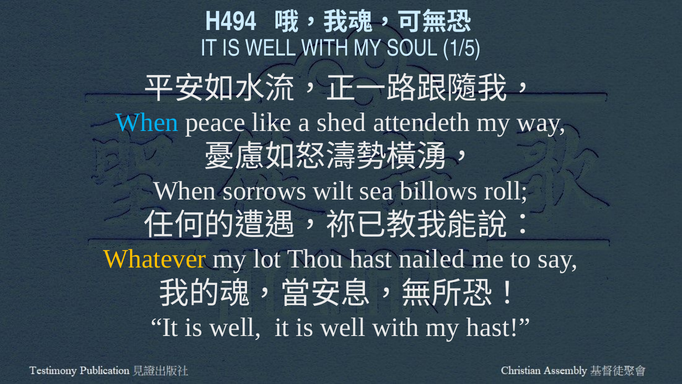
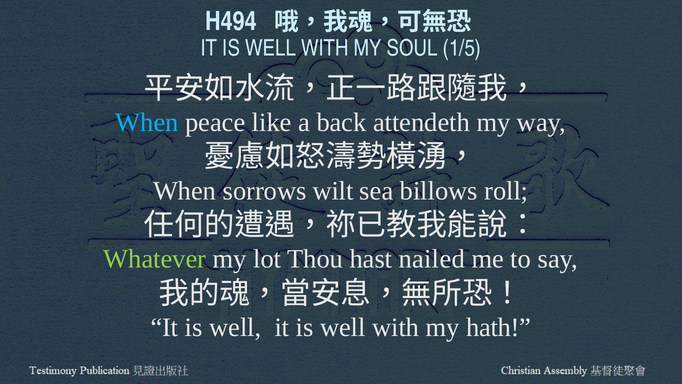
shed: shed -> back (341, 122)
Whatever colour: yellow -> light green (155, 259)
my hast: hast -> hath (499, 327)
